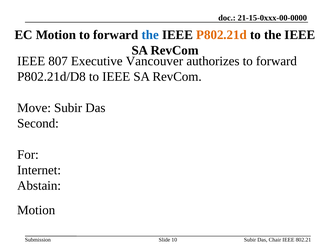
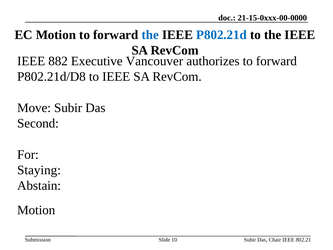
P802.21d colour: orange -> blue (222, 35)
807: 807 -> 882 (58, 61)
Internet: Internet -> Staying (39, 170)
